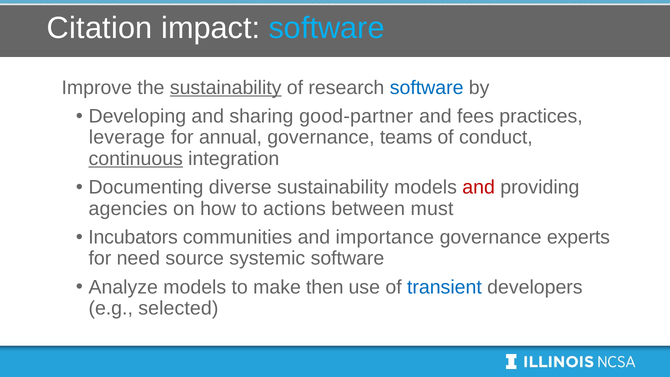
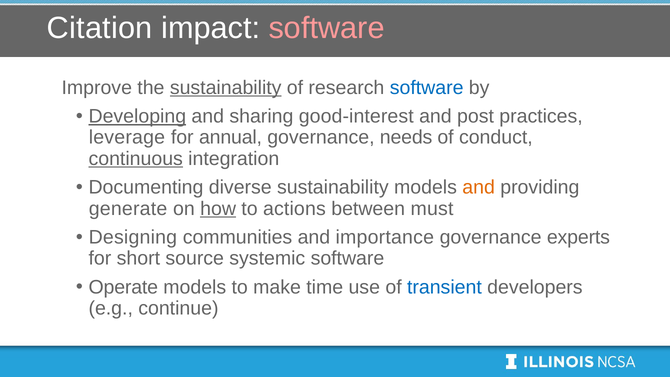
software colour: light blue -> pink (327, 28)
Developing underline: none -> present (137, 116)
good-partner: good-partner -> good-interest (356, 116)
fees: fees -> post (476, 116)
teams: teams -> needs (406, 137)
and colour: red -> orange (479, 187)
agencies: agencies -> generate (128, 208)
how underline: none -> present (218, 208)
Incubators: Incubators -> Designing (133, 237)
need: need -> short (138, 258)
Analyze: Analyze -> Operate (123, 287)
then: then -> time (325, 287)
selected: selected -> continue (178, 308)
